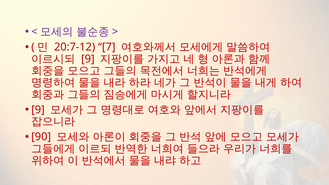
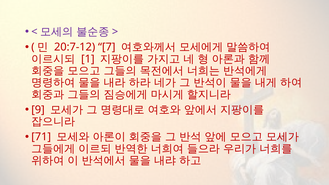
9: 9 -> 1 (88, 59)
90: 90 -> 71 (41, 137)
